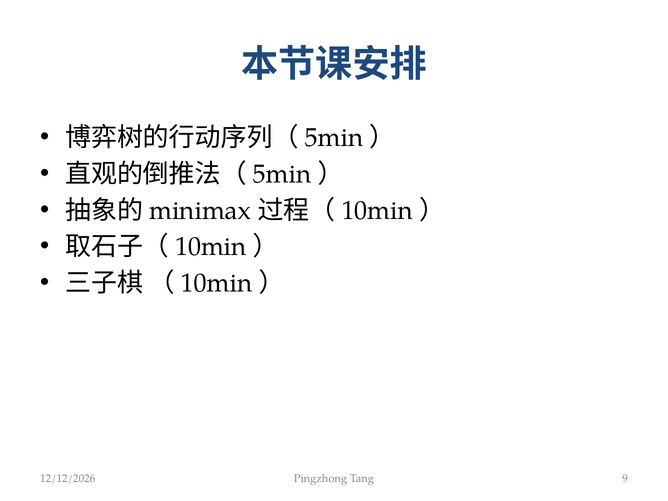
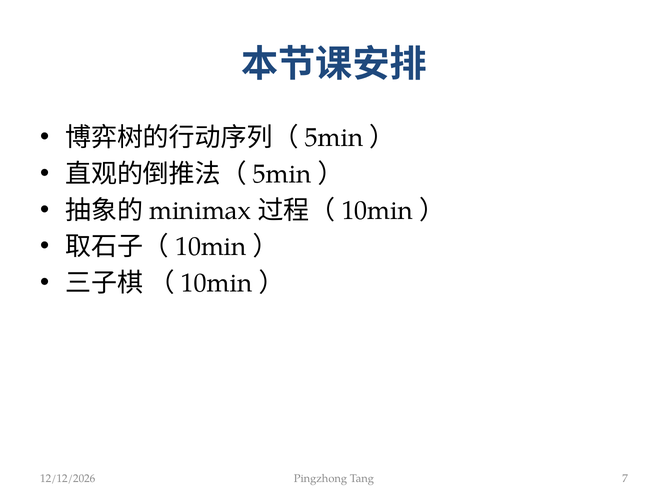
9: 9 -> 7 (625, 478)
